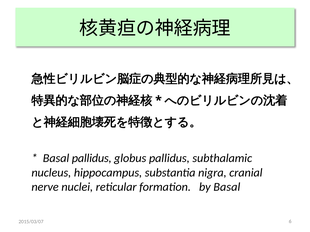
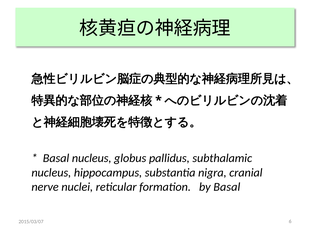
Basal pallidus: pallidus -> nucleus (92, 158)
